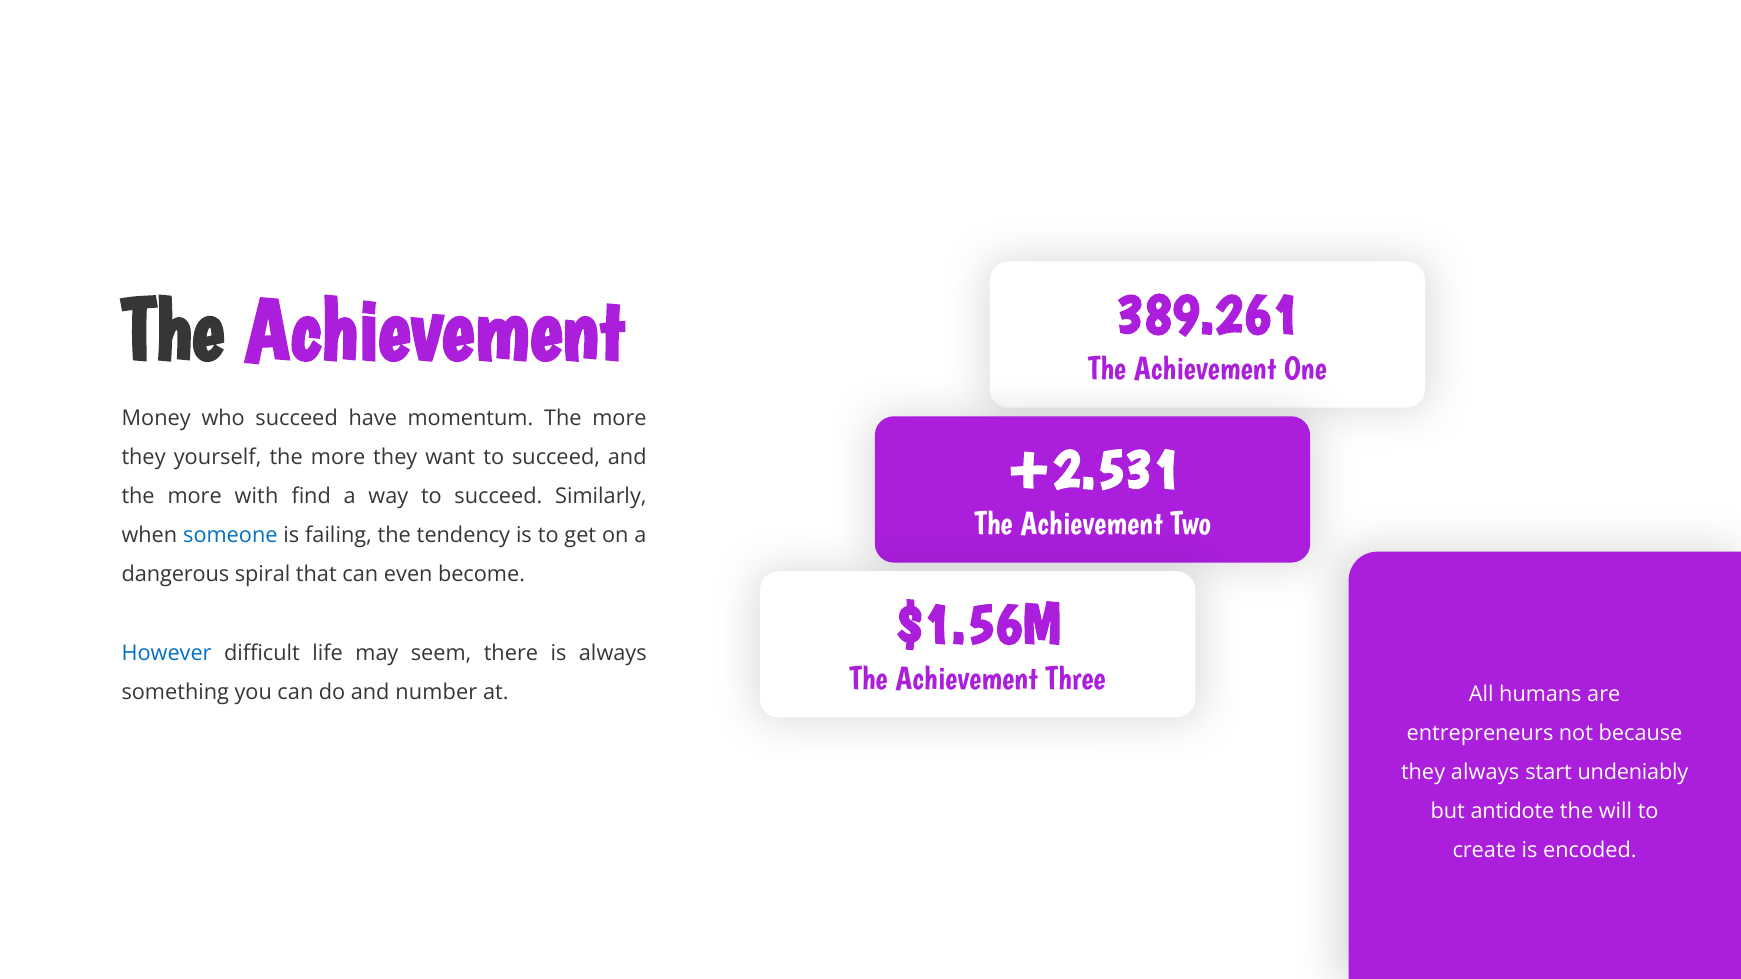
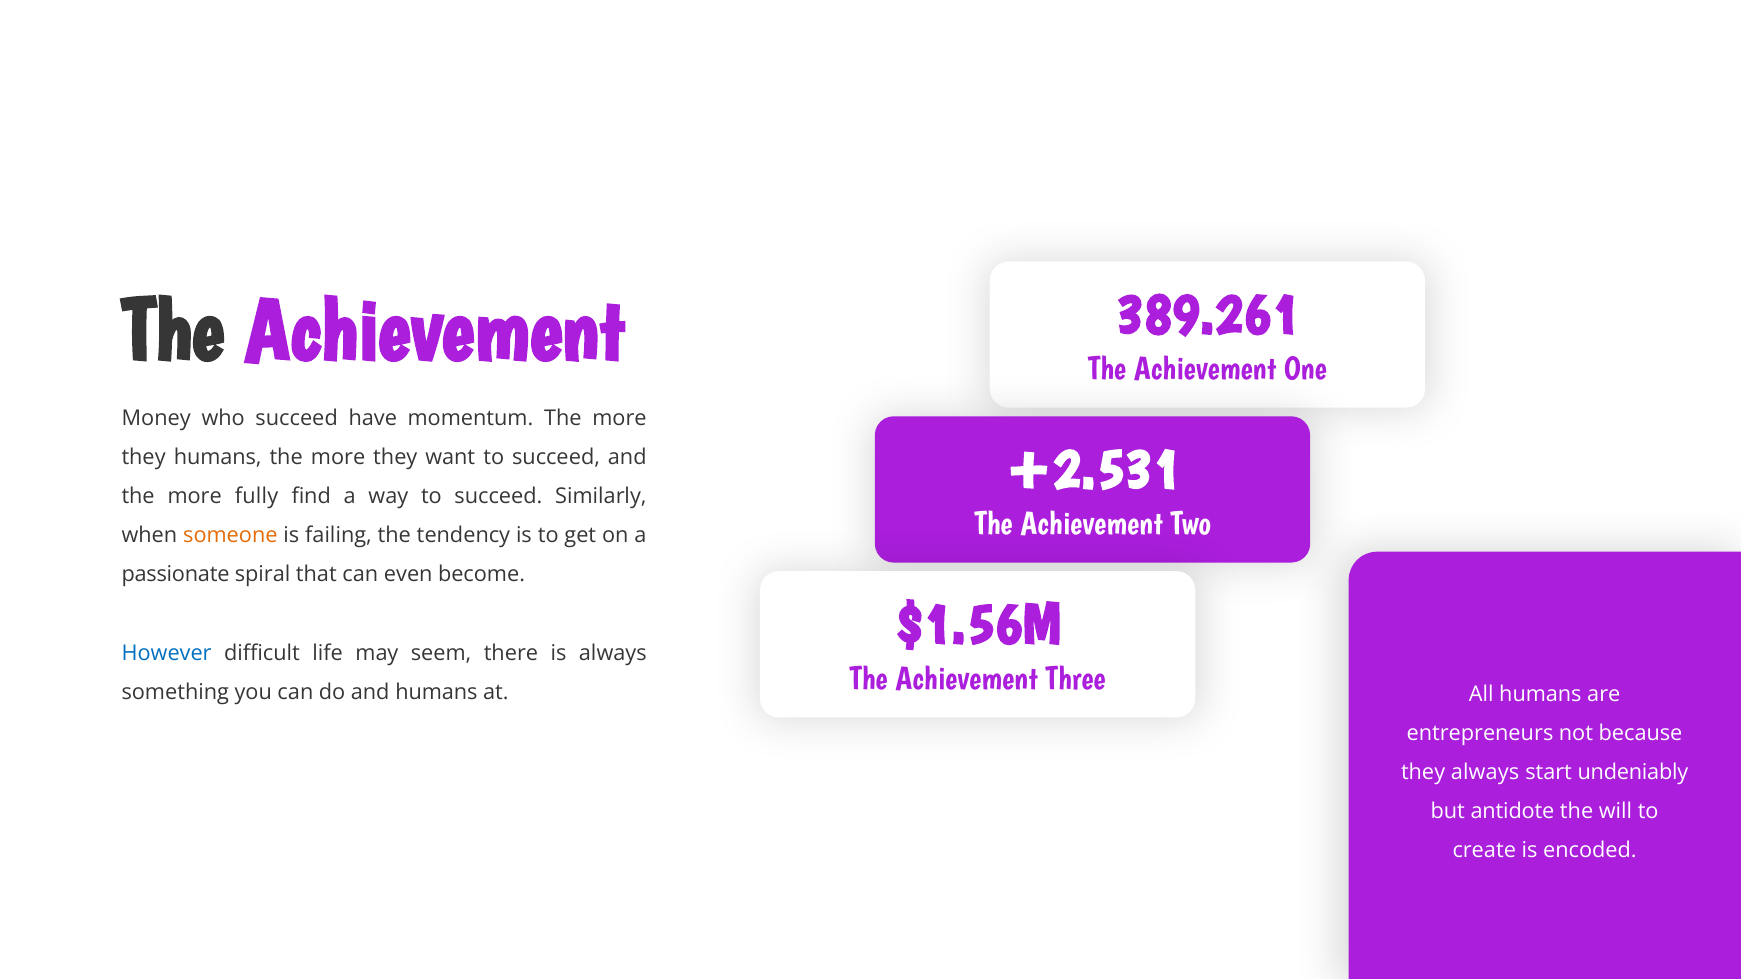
they yourself: yourself -> humans (218, 457)
with: with -> fully (257, 497)
someone colour: blue -> orange (230, 536)
dangerous: dangerous -> passionate (176, 575)
and number: number -> humans (436, 692)
